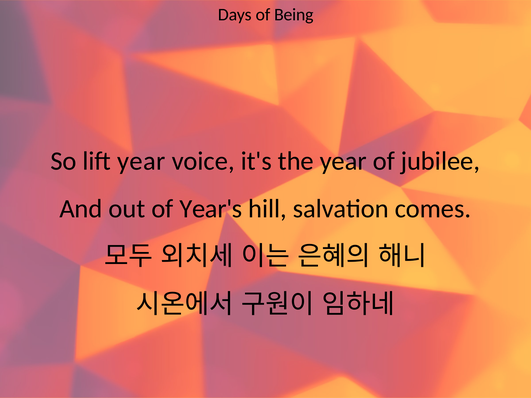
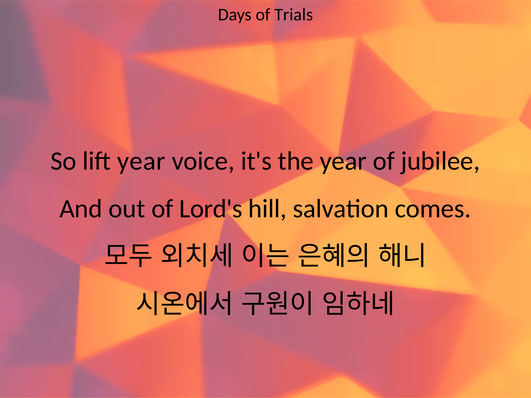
Being: Being -> Trials (294, 15)
Year's: Year's -> Lord's (211, 209)
